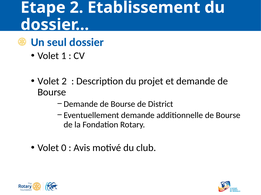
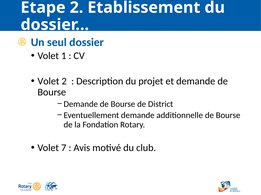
0: 0 -> 7 (64, 148)
